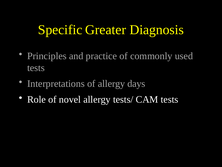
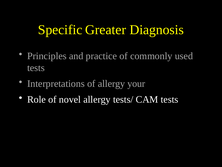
days: days -> your (136, 83)
